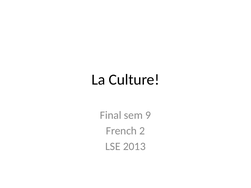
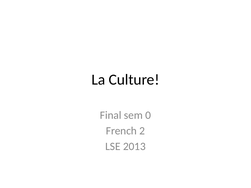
9: 9 -> 0 (148, 115)
